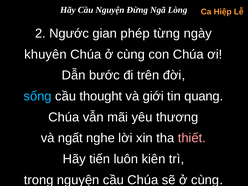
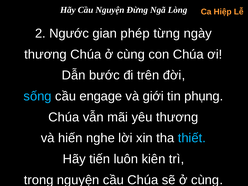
khuyên: khuyên -> thương (46, 54)
thought: thought -> engage (101, 96)
quang: quang -> phụng (204, 96)
ngất: ngất -> hiến (70, 138)
thiết colour: pink -> light blue (192, 138)
